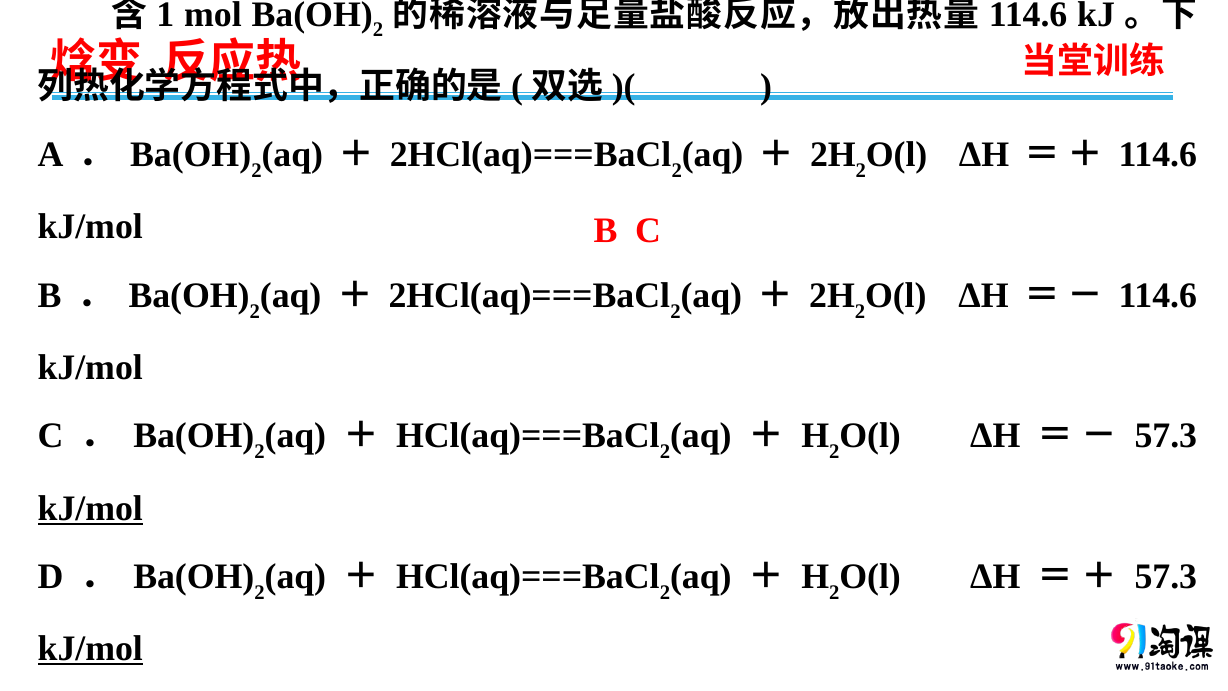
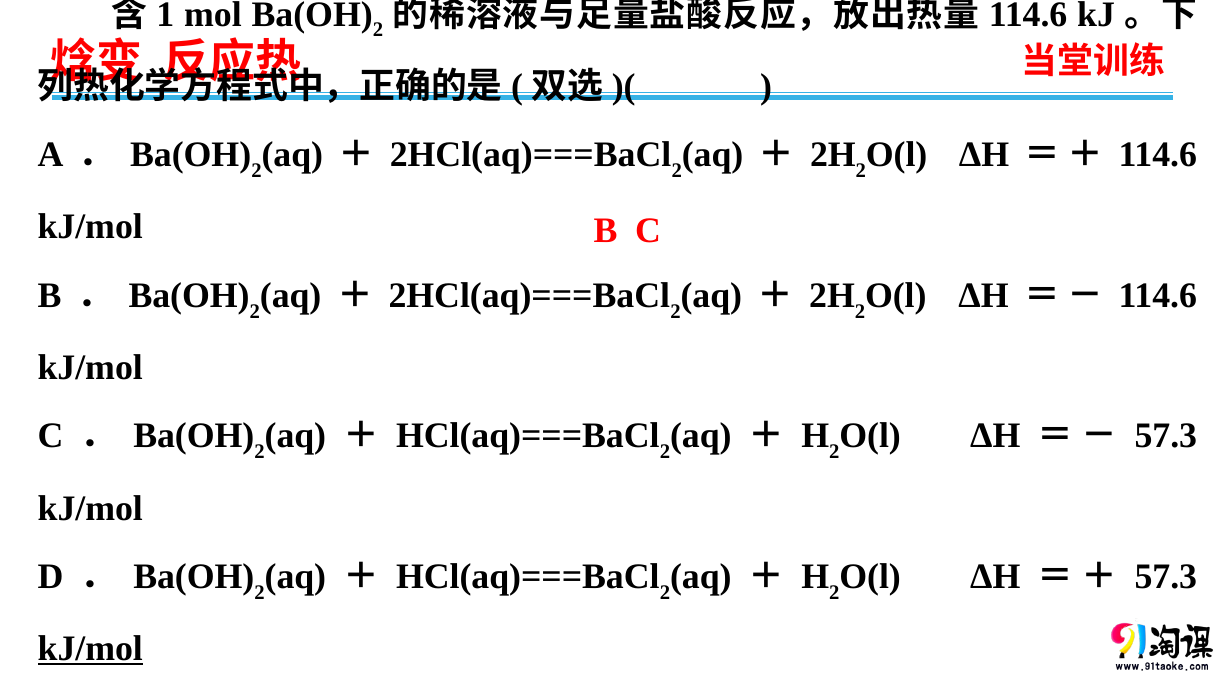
kJ/mol underline: present -> none (90, 508)
